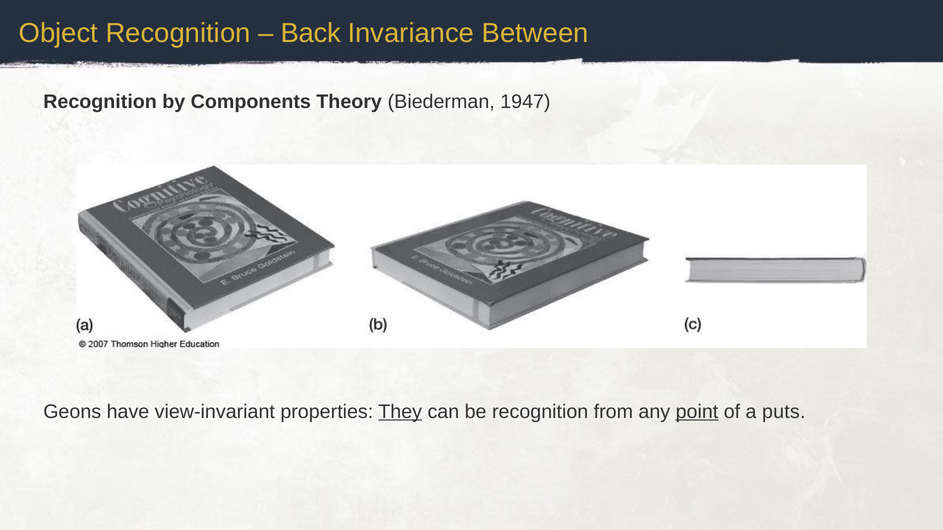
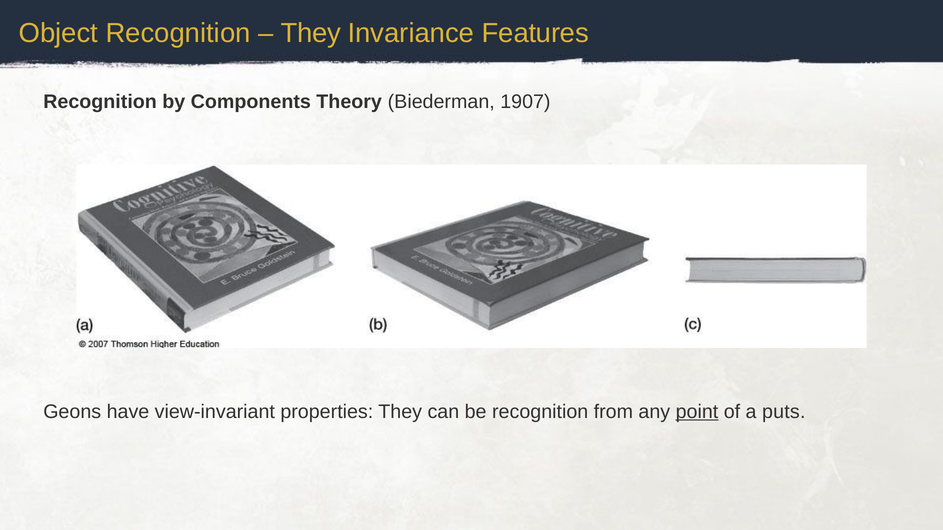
Back: Back -> They (311, 33)
Between: Between -> Features (535, 33)
1947: 1947 -> 1907 (525, 102)
They underline: present -> none (400, 412)
